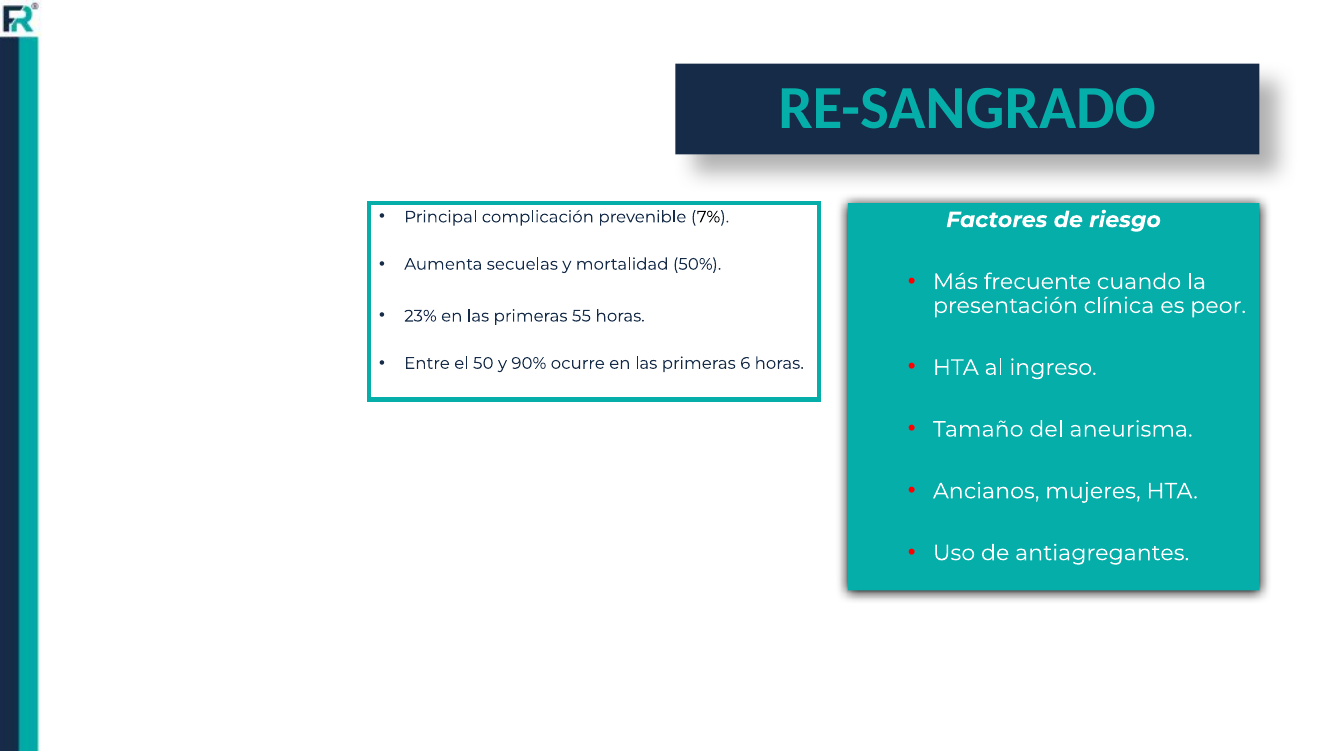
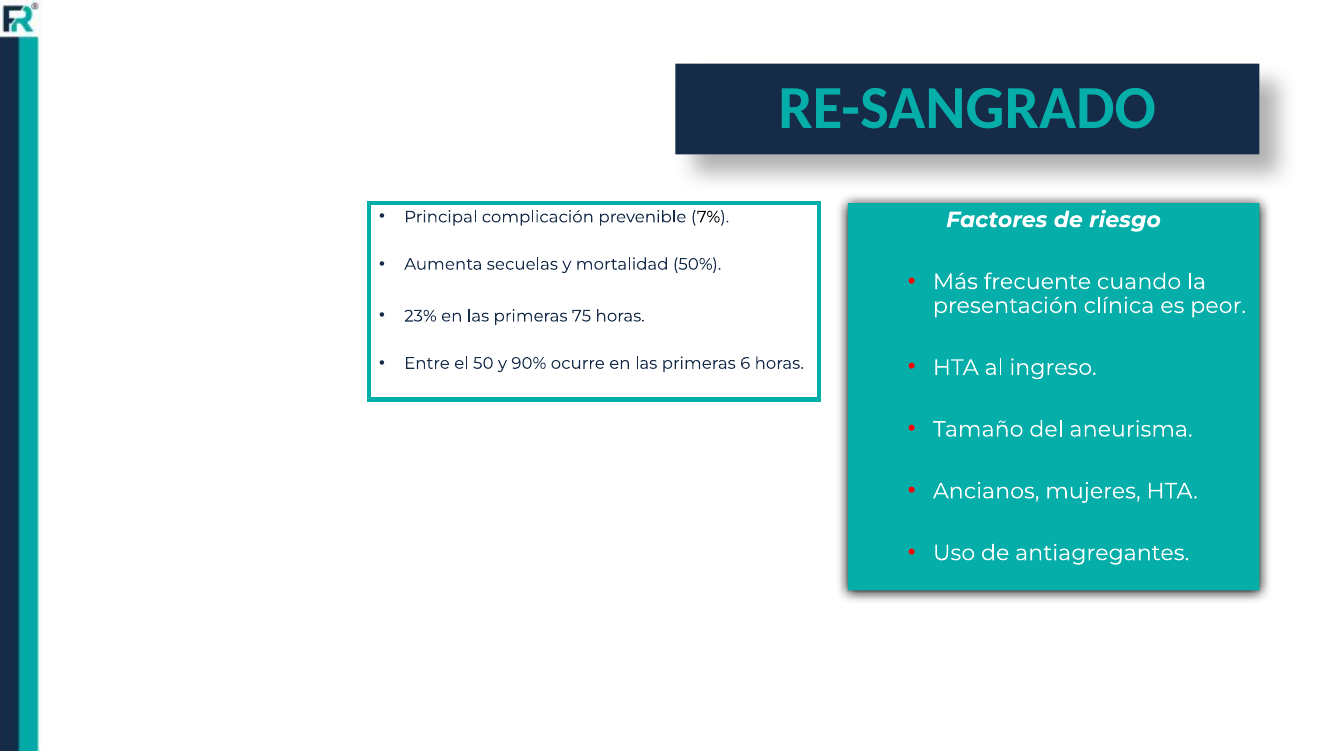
55: 55 -> 75 (582, 316)
